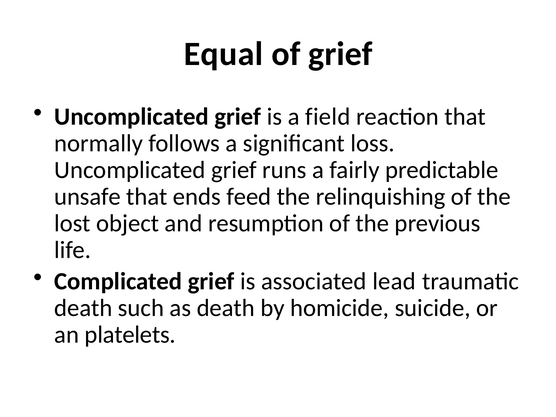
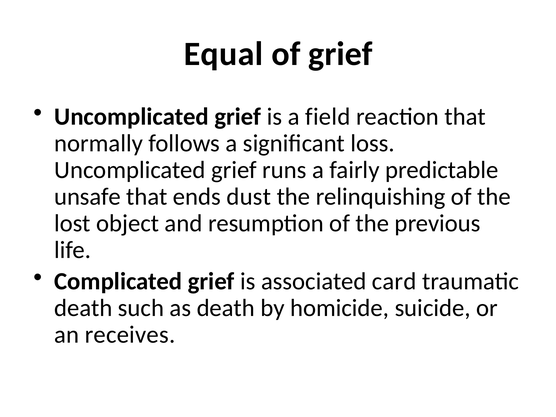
feed: feed -> dust (249, 197)
lead: lead -> card (394, 281)
platelets: platelets -> receives (130, 335)
